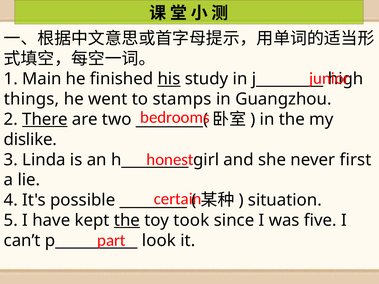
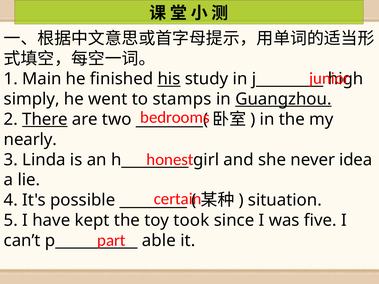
things: things -> simply (32, 99)
Guangzhou underline: none -> present (283, 99)
dislike: dislike -> nearly (30, 140)
first: first -> idea (356, 160)
the underline: present -> none (127, 221)
look: look -> able (159, 241)
